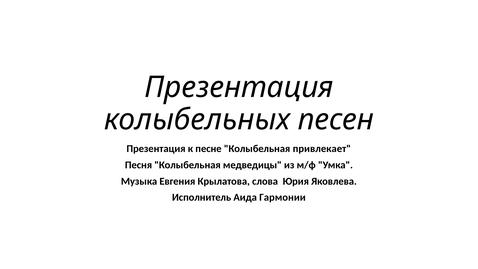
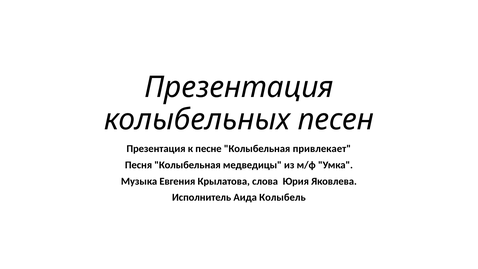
Гармонии: Гармонии -> Колыбель (282, 197)
